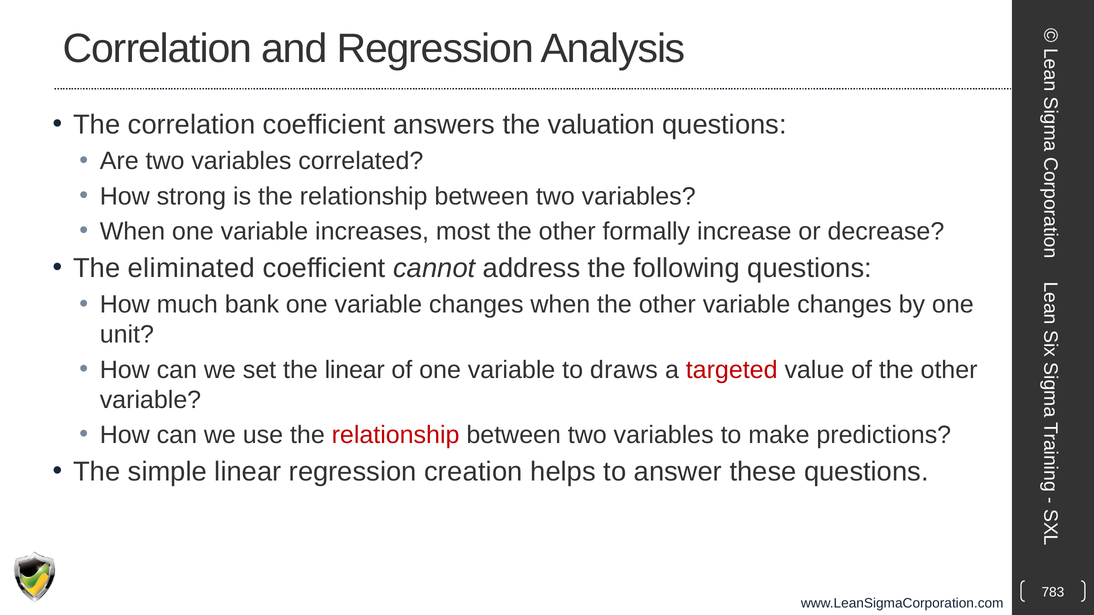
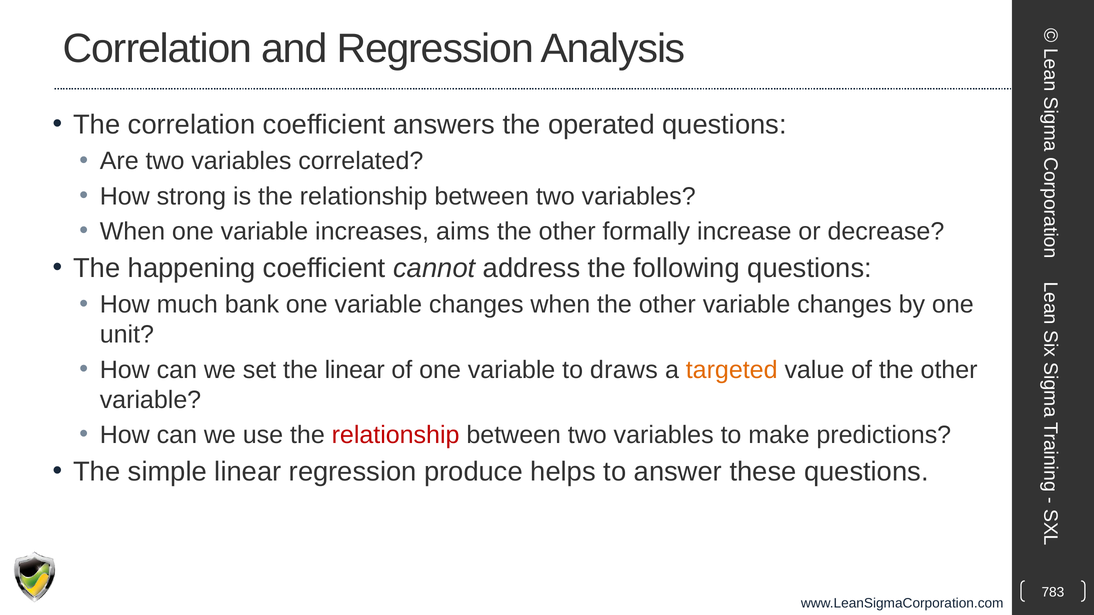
valuation: valuation -> operated (601, 125)
most: most -> aims (463, 231)
eliminated: eliminated -> happening (192, 269)
targeted colour: red -> orange (732, 370)
creation: creation -> produce (473, 472)
